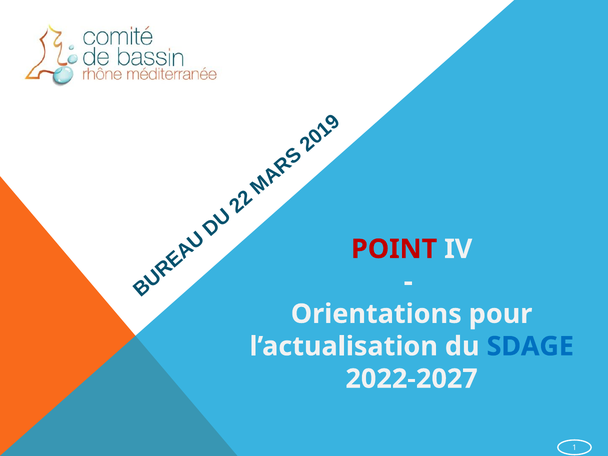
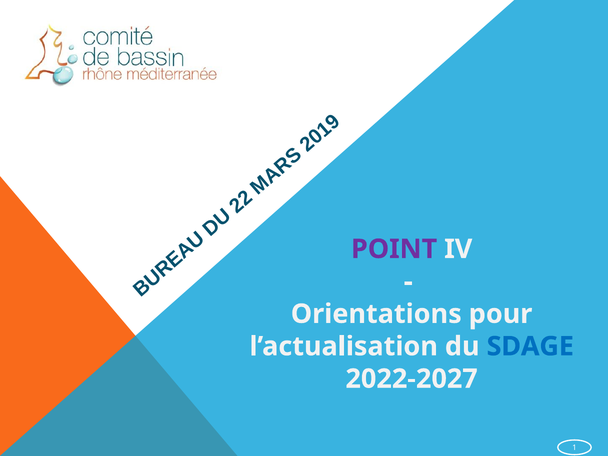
POINT colour: red -> purple (394, 249)
